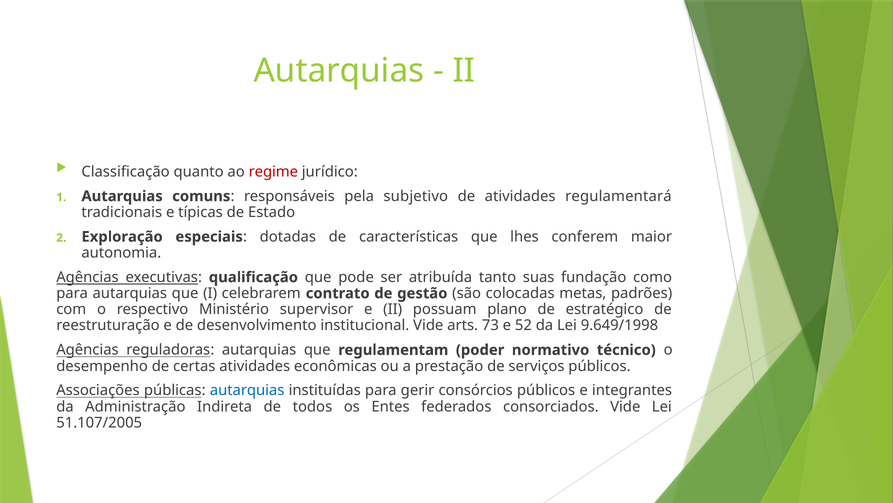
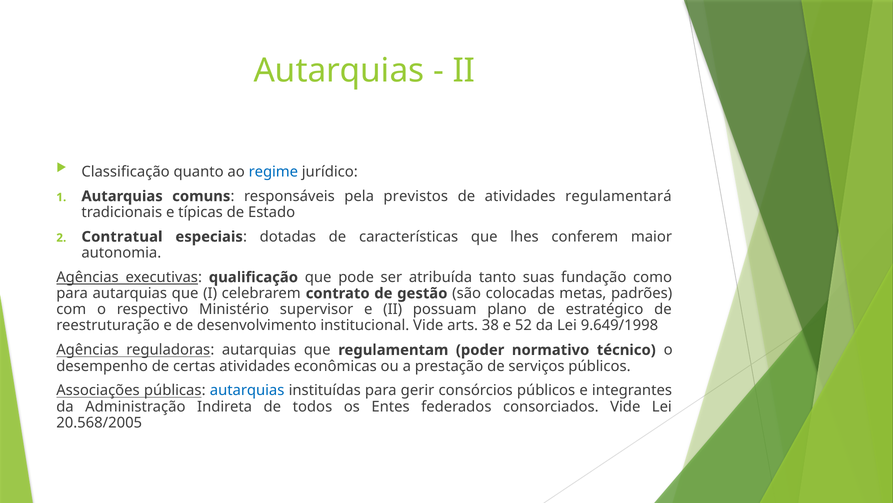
regime colour: red -> blue (273, 172)
subjetivo: subjetivo -> previstos (416, 196)
Exploração: Exploração -> Contratual (122, 236)
73: 73 -> 38 (490, 325)
51.107/2005: 51.107/2005 -> 20.568/2005 (99, 422)
